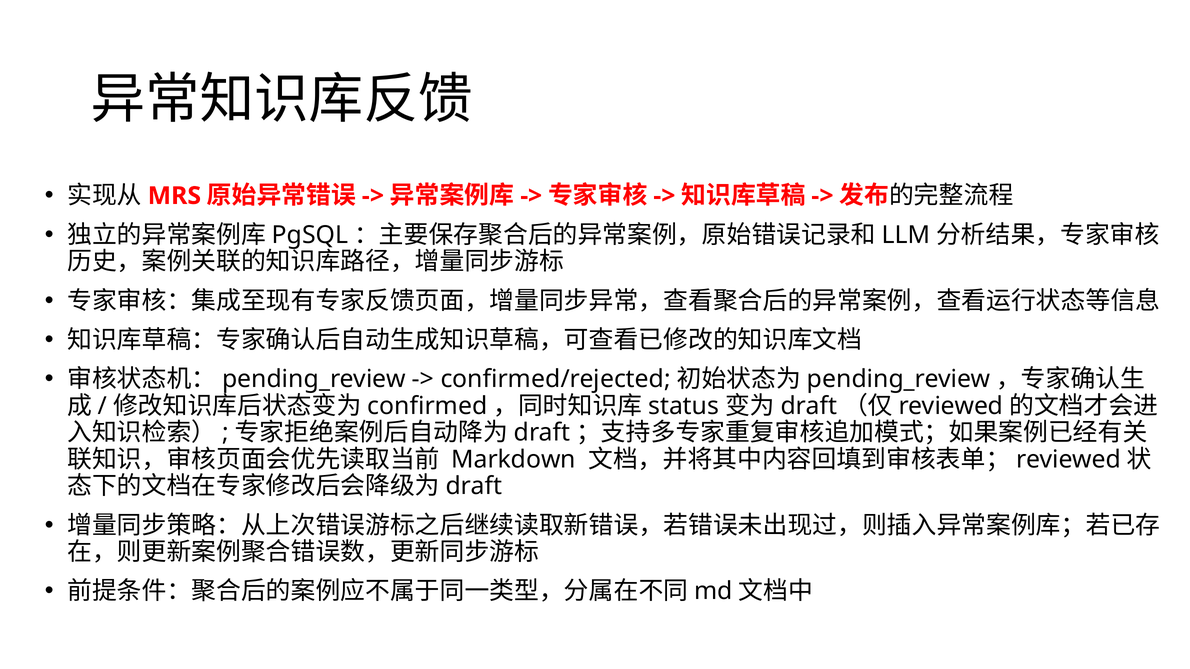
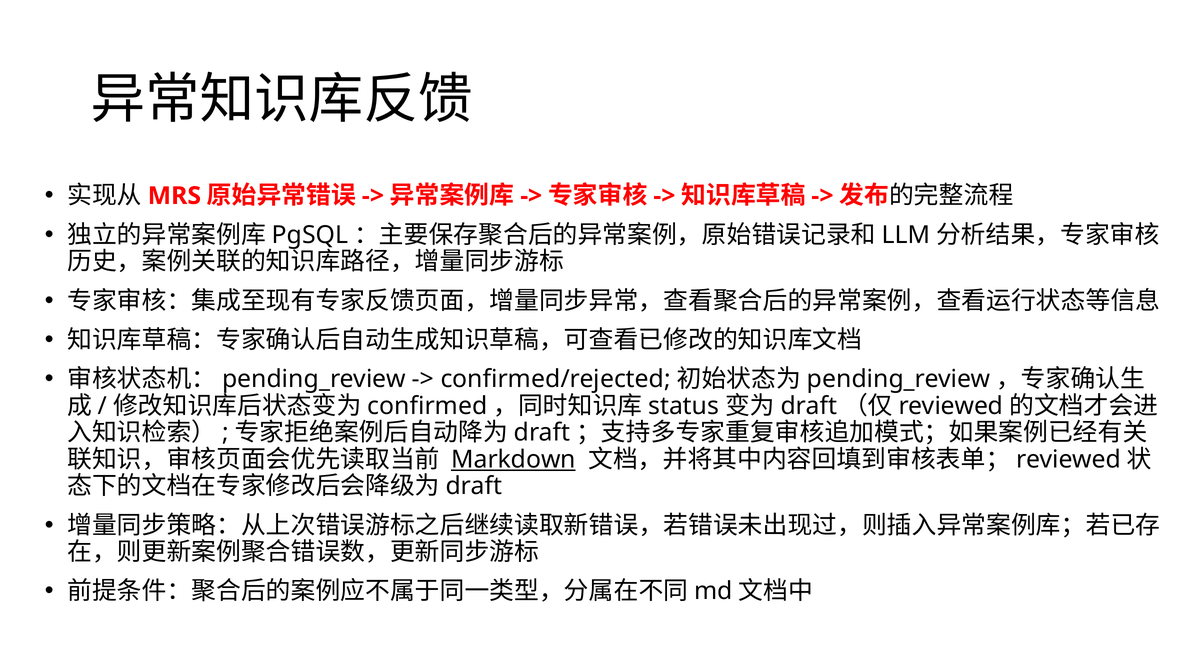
Markdown underline: none -> present (514, 460)
